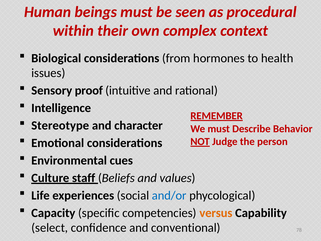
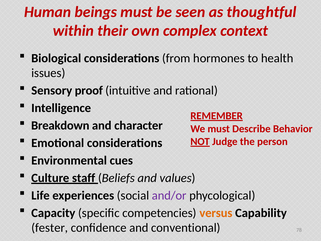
procedural: procedural -> thoughtful (262, 12)
Stereotype: Stereotype -> Breakdown (60, 125)
and/or colour: blue -> purple (169, 195)
select: select -> fester (50, 228)
